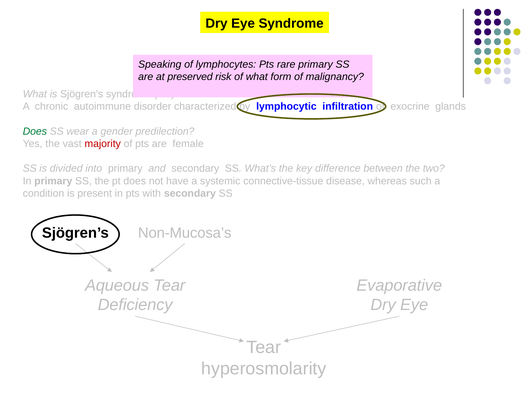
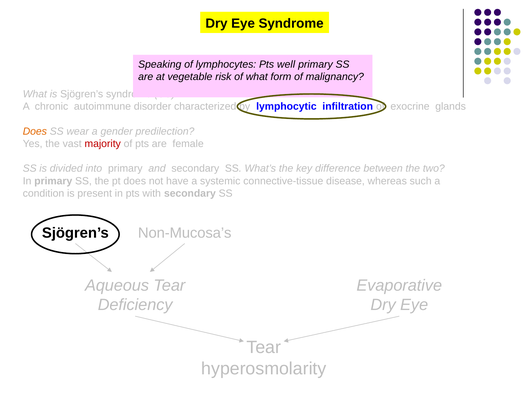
rare: rare -> well (286, 64)
preserved: preserved -> vegetable (190, 77)
Does colour: green -> orange (35, 131)
